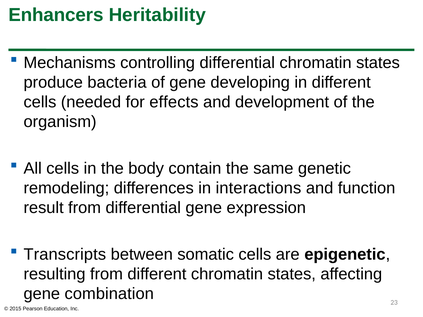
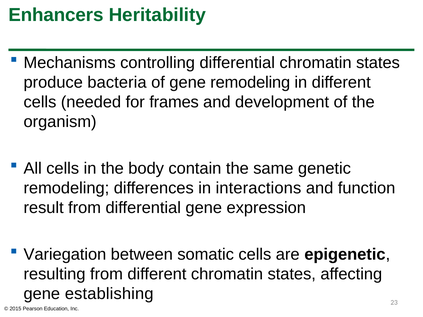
gene developing: developing -> remodeling (250, 82)
effects: effects -> frames (174, 102)
Transcripts: Transcripts -> Variegation (65, 255)
combination: combination -> establishing (109, 294)
